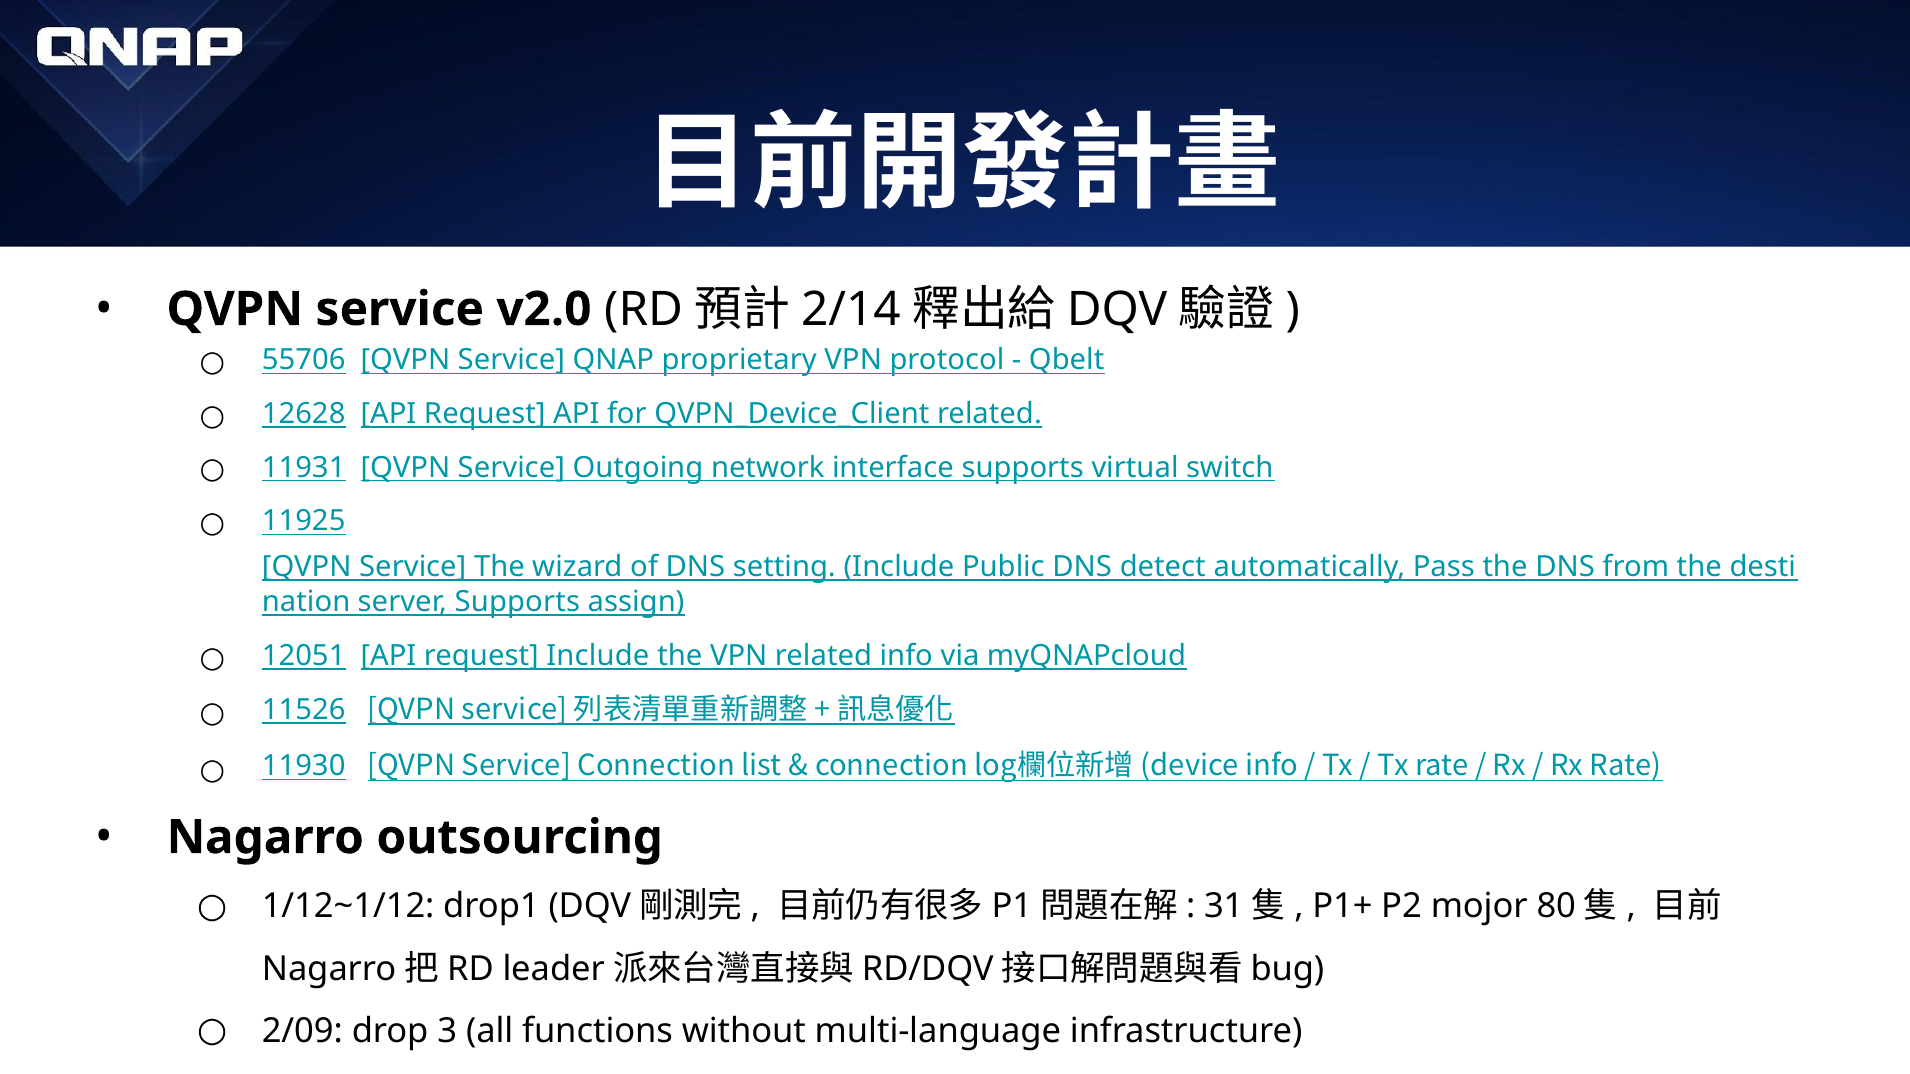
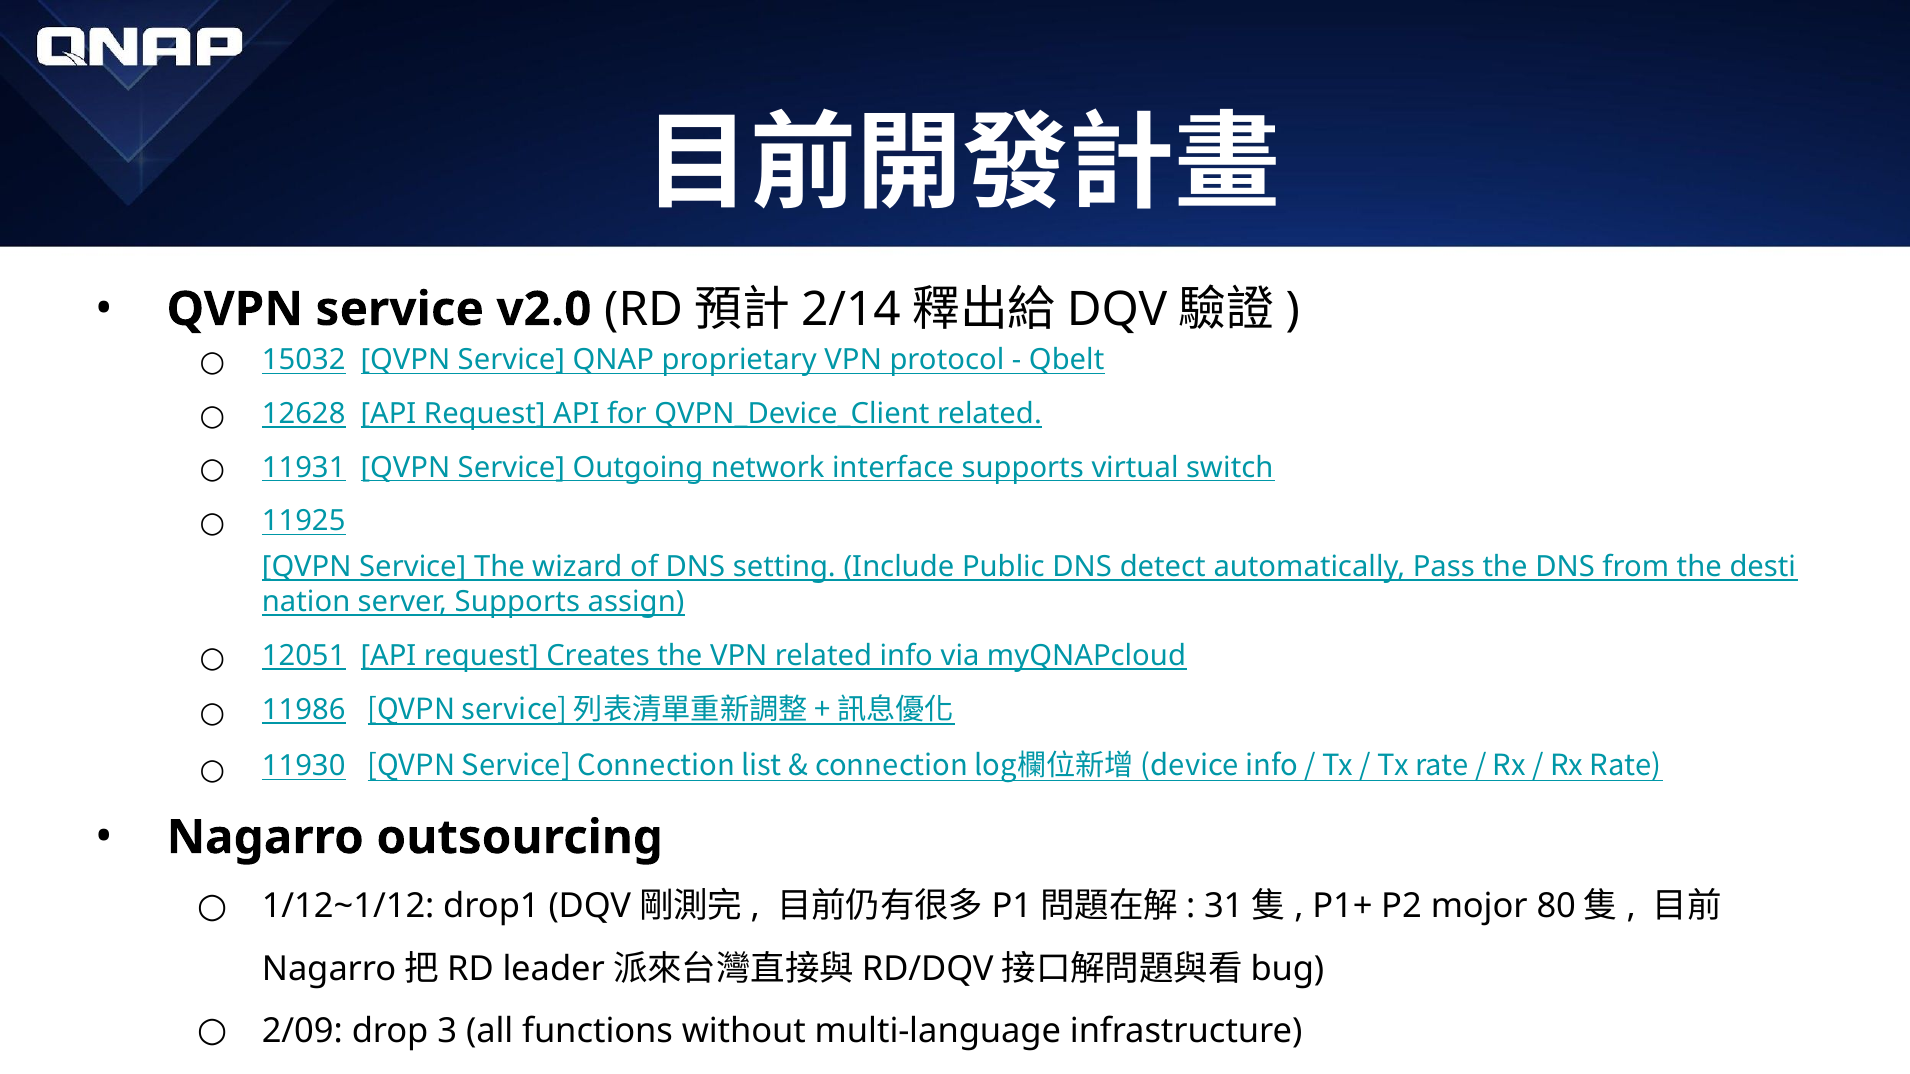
55706: 55706 -> 15032 (304, 360)
request Include: Include -> Creates (598, 656)
11526: 11526 -> 11986 (304, 710)
